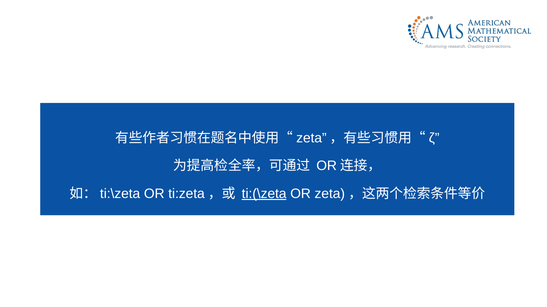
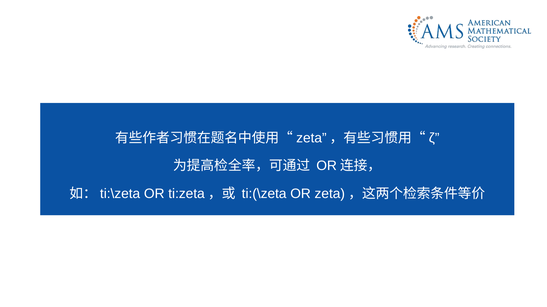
ti:(\zeta underline: present -> none (264, 194)
